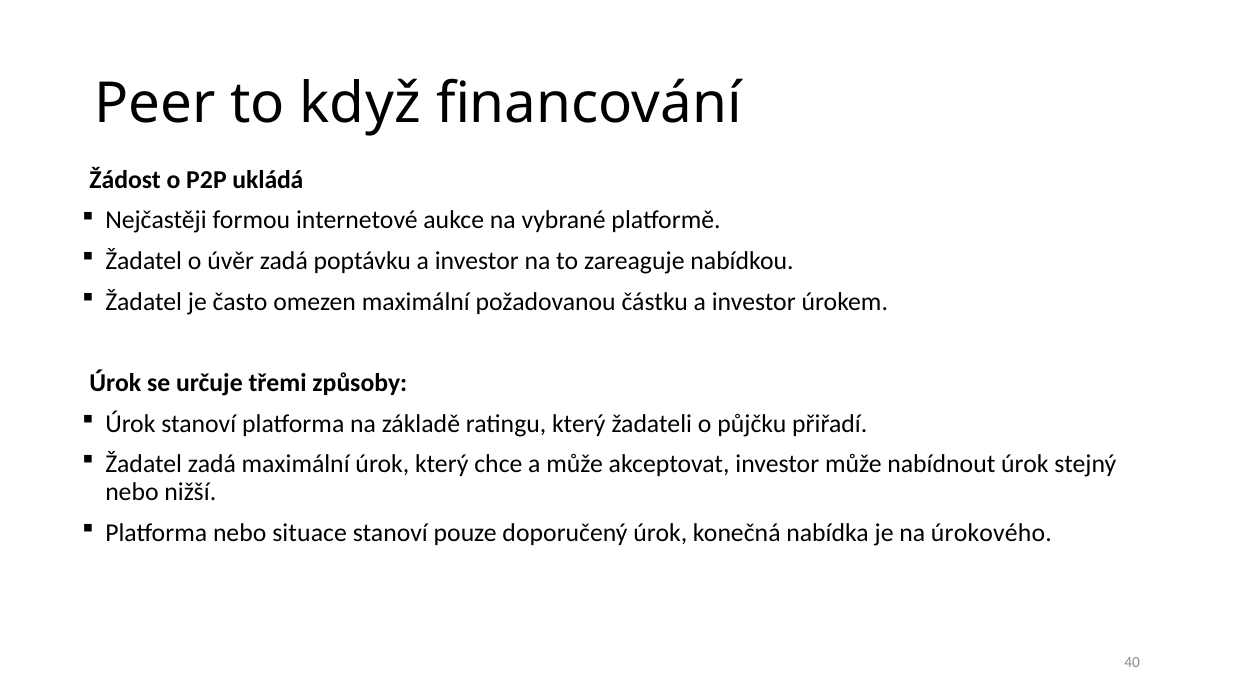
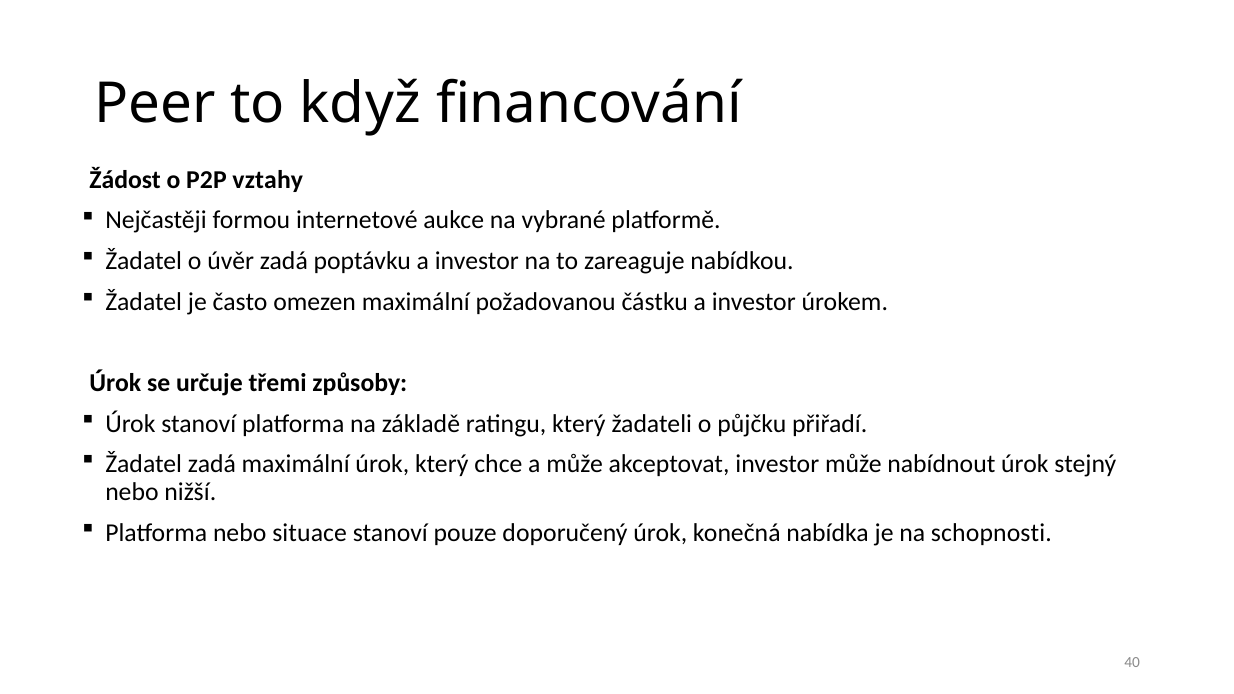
ukládá: ukládá -> vztahy (268, 180)
úrokového: úrokového -> schopnosti (991, 533)
